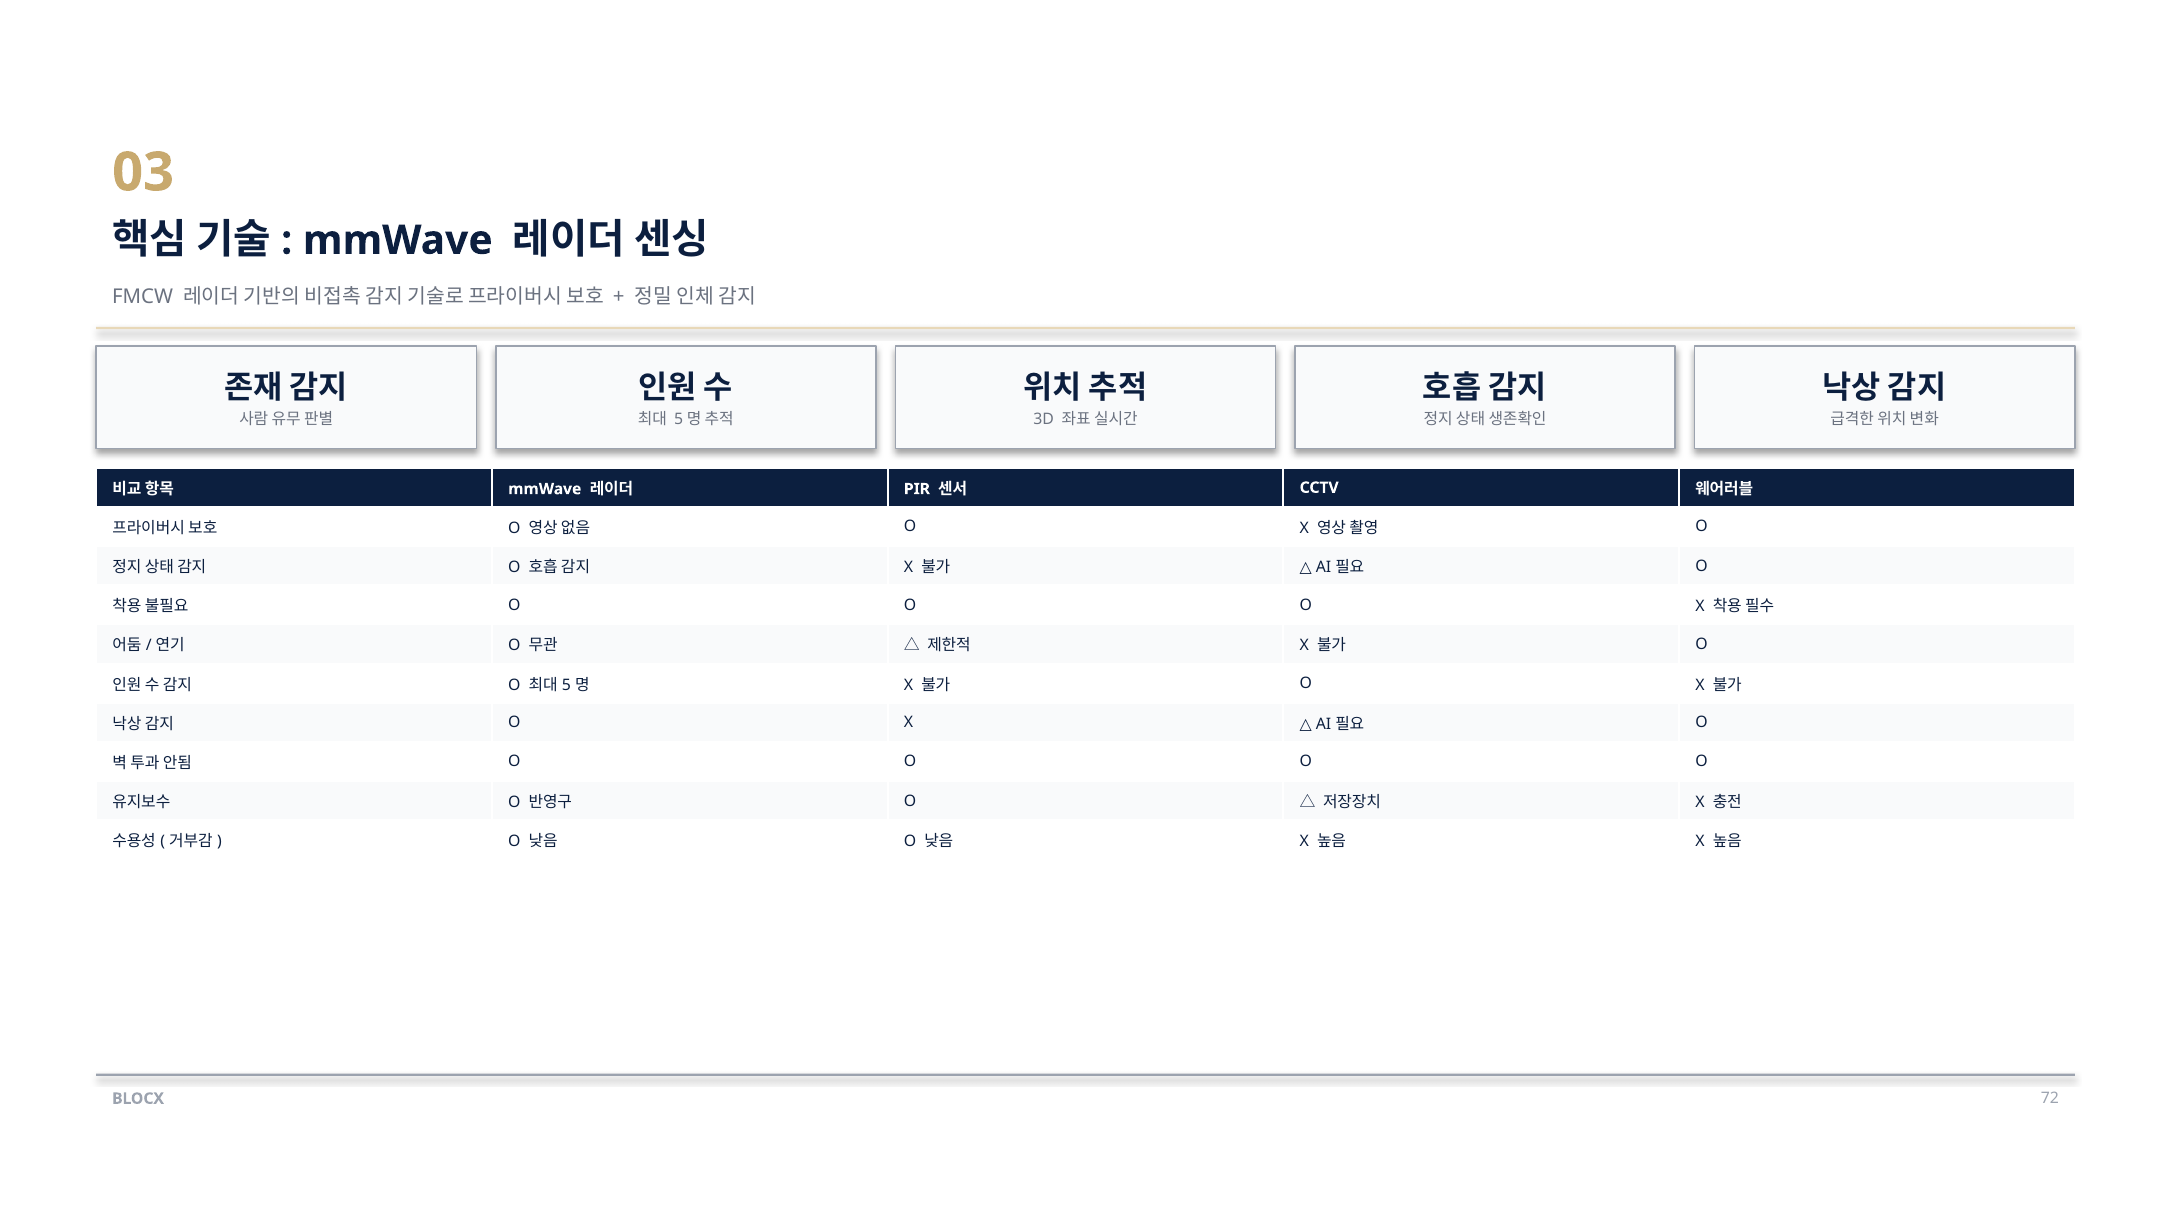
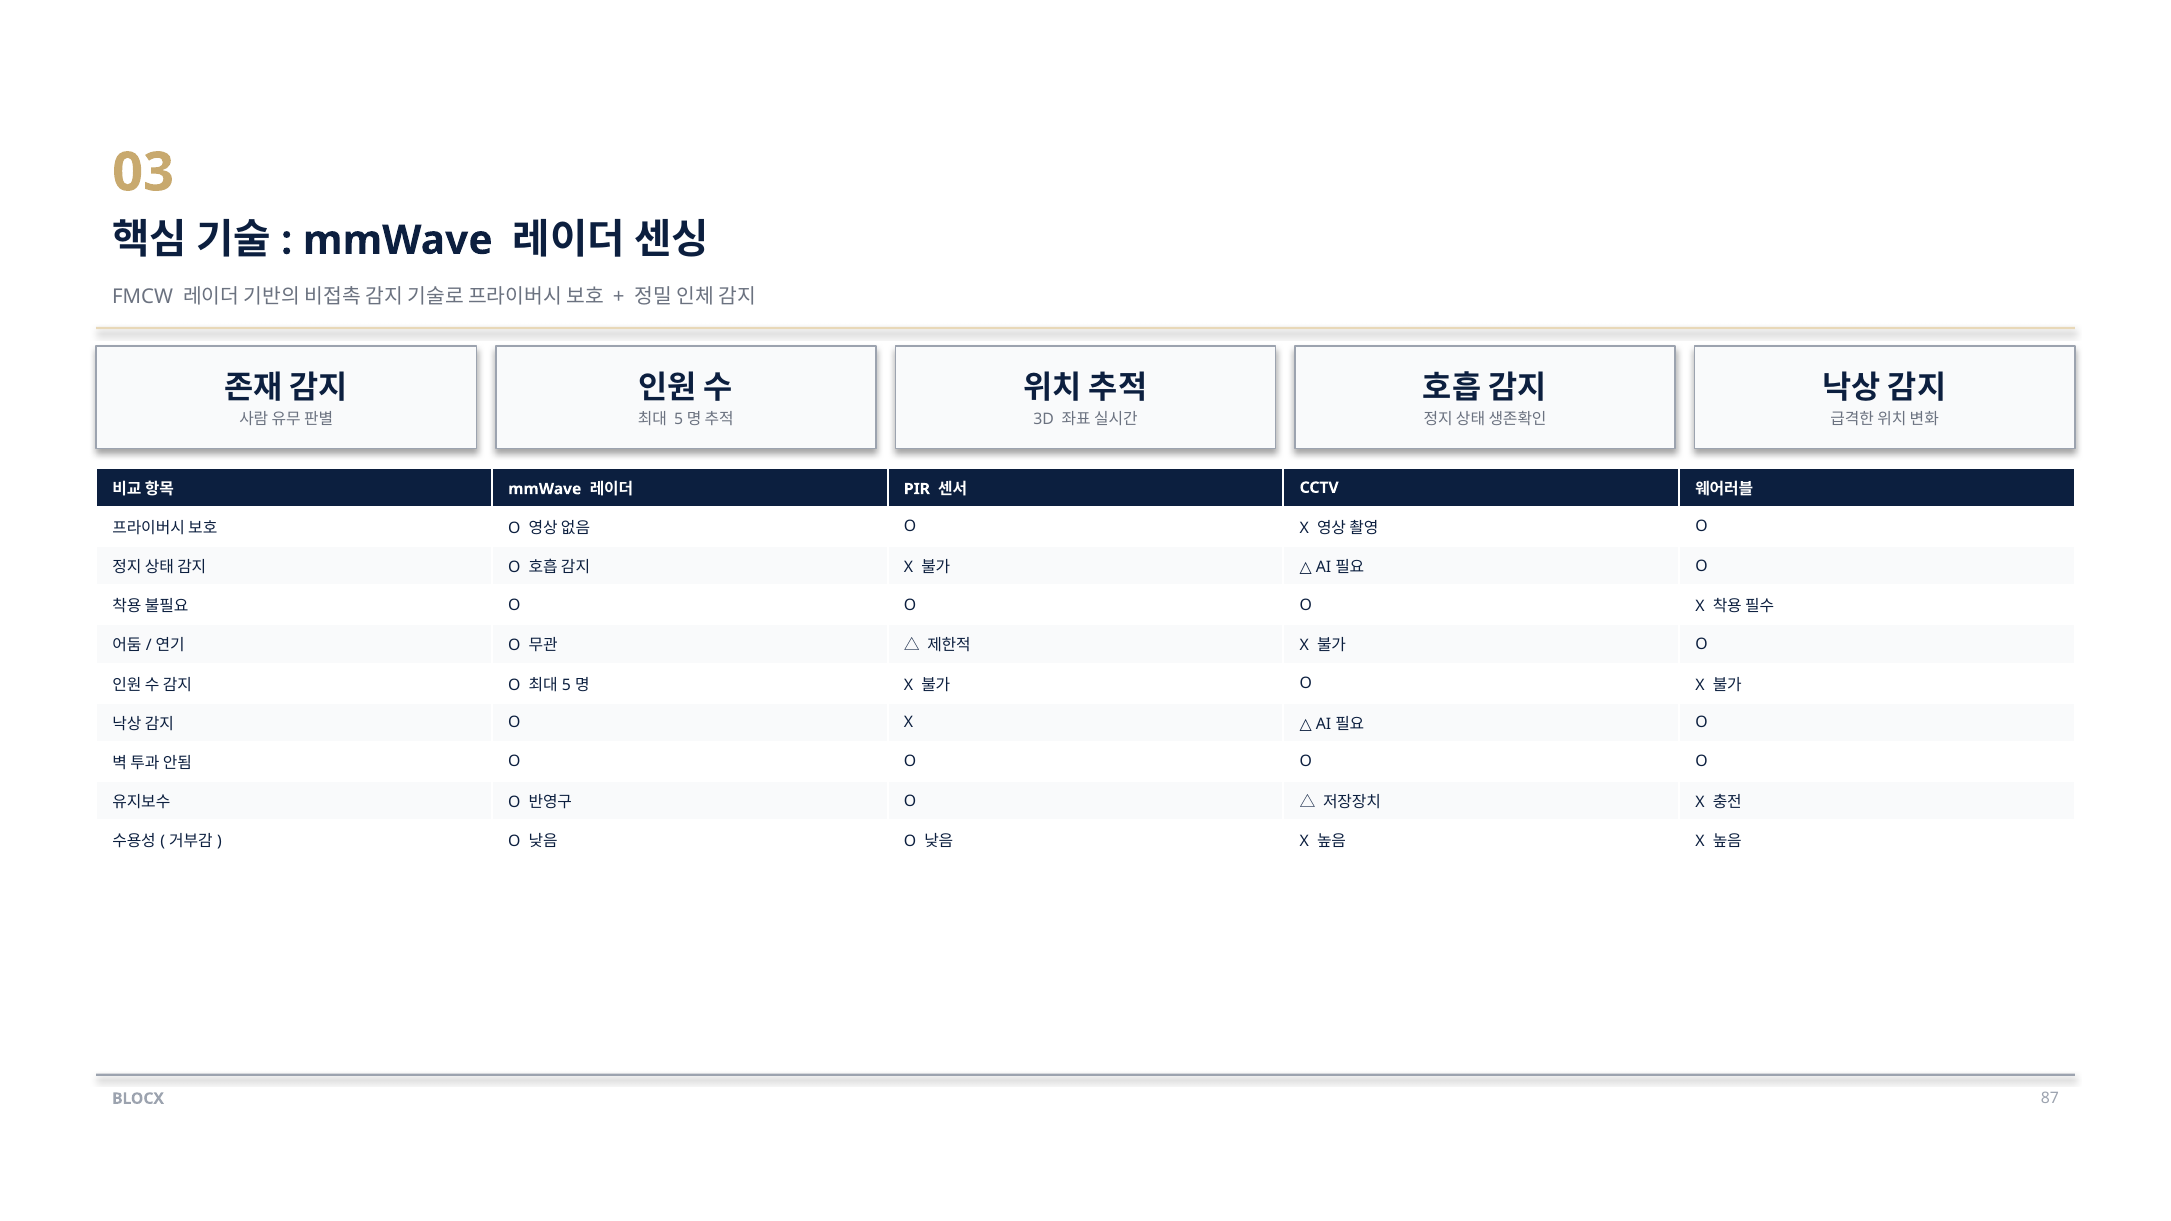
72: 72 -> 87 (2050, 1099)
